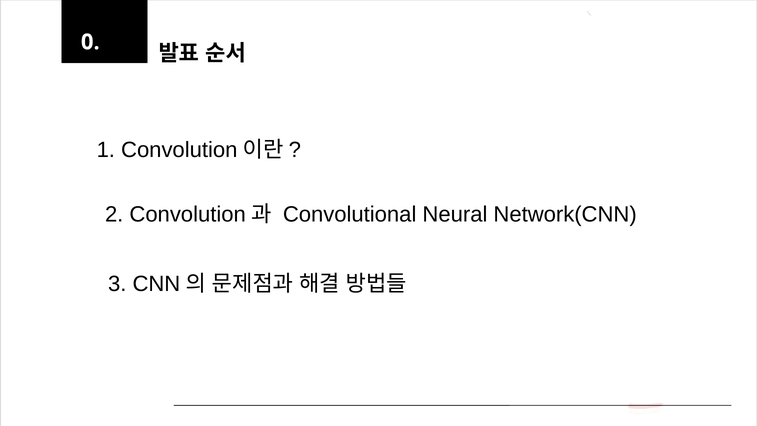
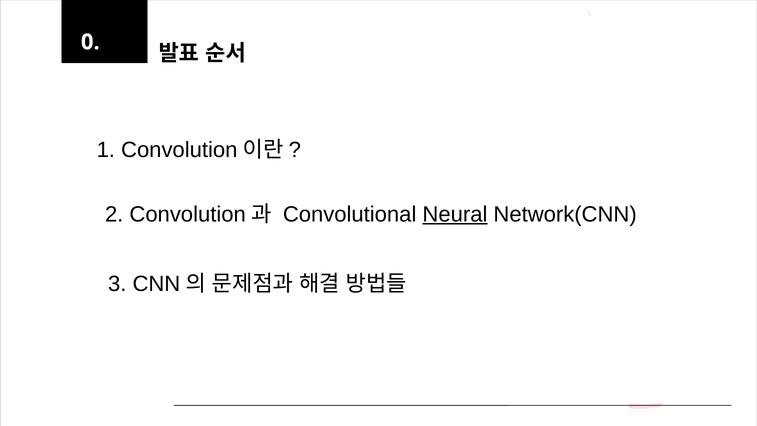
Neural underline: none -> present (455, 214)
